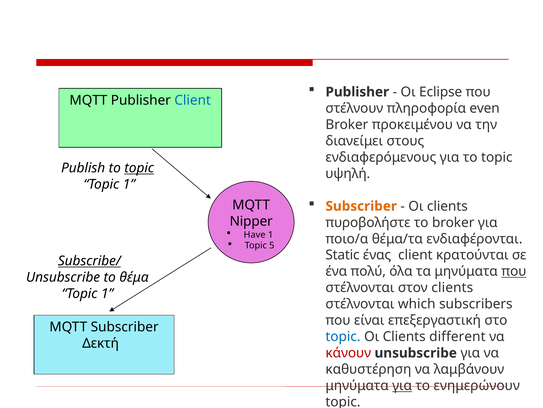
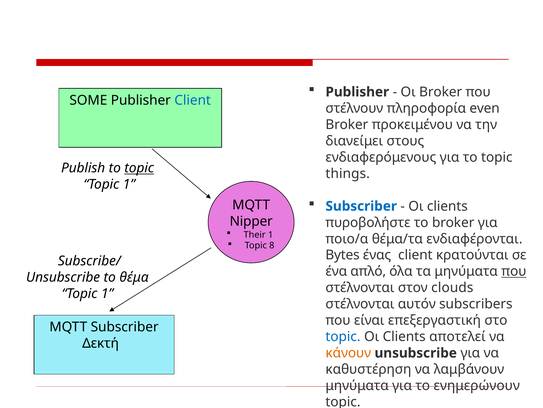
Οι Eclipse: Eclipse -> Broker (441, 92)
ΜQTT: ΜQTT -> SOME (88, 100)
υψηλή: υψηλή -> things (348, 173)
Subscriber colour: orange -> blue (361, 206)
Have: Have -> Their (255, 234)
5: 5 -> 8 (272, 245)
Static: Static -> Bytes (342, 255)
Subscribe/ underline: present -> none (89, 261)
πολύ: πολύ -> απλό (368, 271)
στον clients: clients -> clouds (452, 287)
which: which -> αυτόν (417, 304)
different: different -> αποτελεί (457, 336)
κάνουν colour: red -> orange (348, 352)
για underline: present -> none (402, 385)
